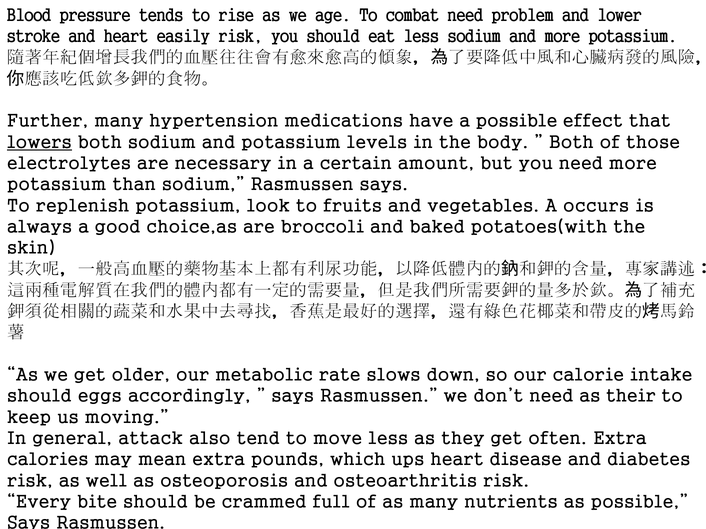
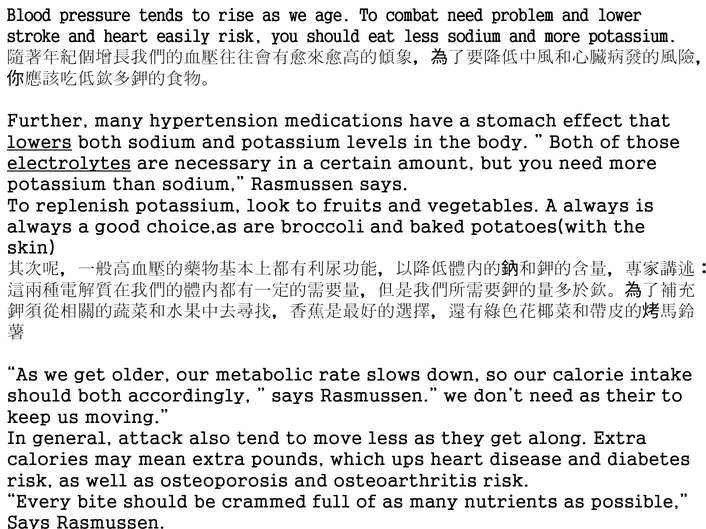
a possible: possible -> stomach (516, 121)
electrolytes underline: none -> present (69, 164)
A occurs: occurs -> always (596, 206)
should eggs: eggs -> both (100, 397)
often: often -> along (558, 439)
